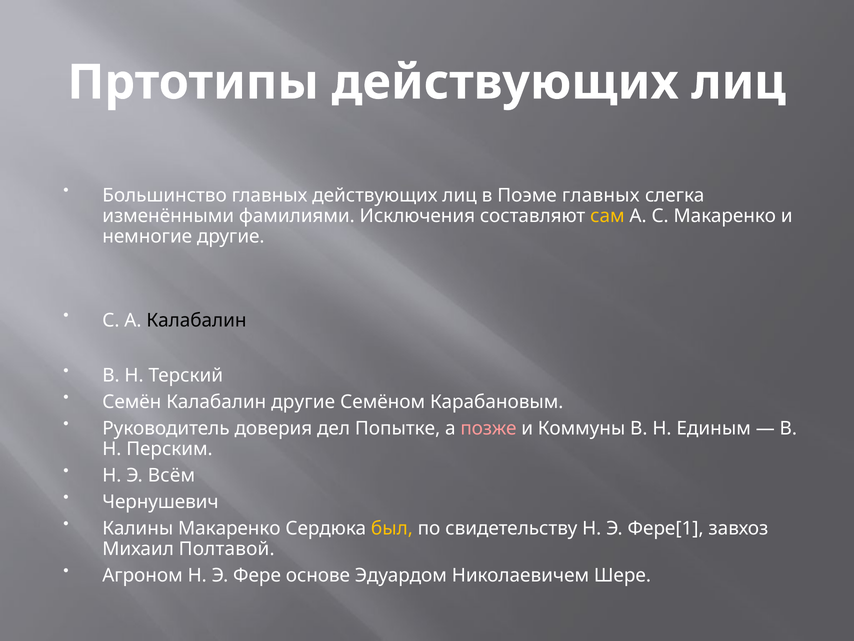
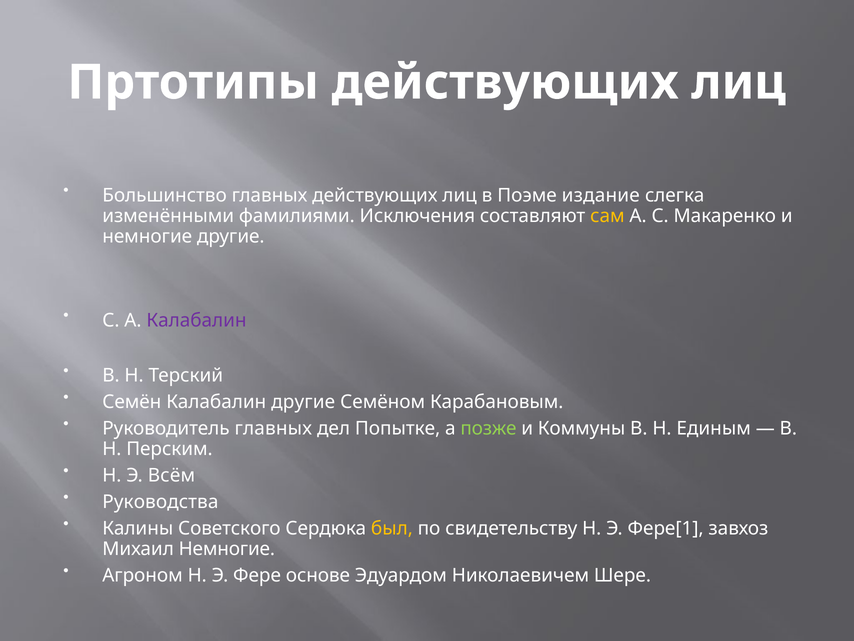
Поэме главных: главных -> издание (601, 195)
Калабалин colour: black -> purple (196, 320)
Руководитель доверия: доверия -> главных (273, 428)
позже colour: pink -> light green (488, 428)
Чернушевич: Чернушевич -> Руководства (160, 502)
Калины Макаренко: Макаренко -> Советского (229, 528)
Михаил Полтавой: Полтавой -> Немногие (227, 548)
